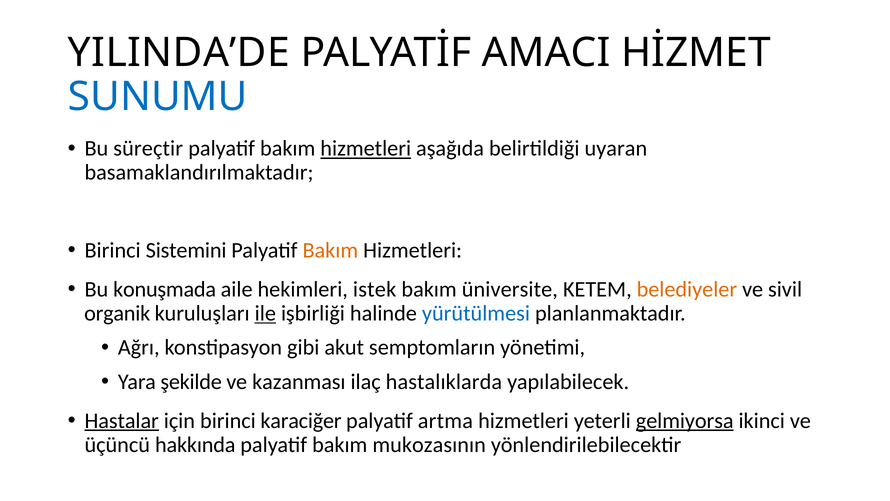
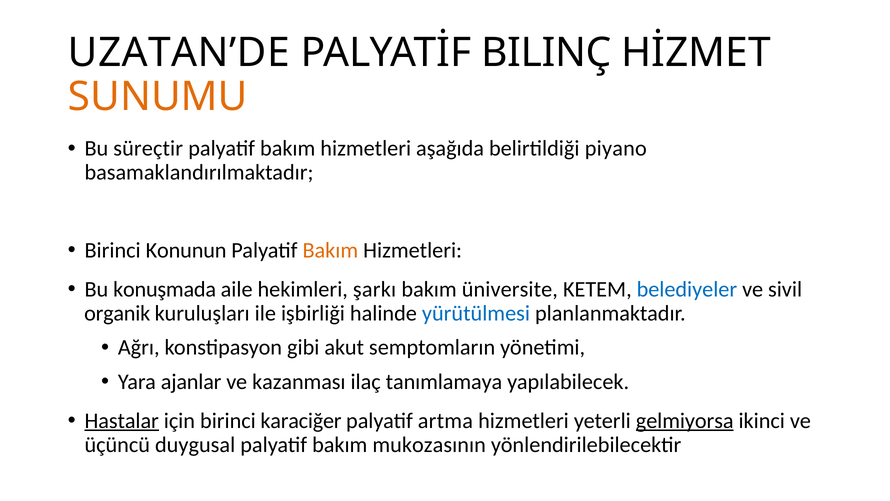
YILINDA’DE: YILINDA’DE -> UZATAN’DE (179, 53)
AMACI: AMACI -> BILINÇ (546, 53)
SUNUMU colour: blue -> orange (158, 97)
hizmetleri underline: present -> none (366, 148)
uyaran: uyaran -> piyano (616, 148)
Sistemini: Sistemini -> Konunun (186, 250)
istek: istek -> şarkı (375, 289)
belediyeler colour: orange -> blue (687, 289)
ile underline: present -> none (265, 313)
şekilde: şekilde -> ajanlar (191, 382)
hastalıklarda: hastalıklarda -> tanımlamaya (444, 382)
hakkında: hakkında -> duygusal (195, 444)
